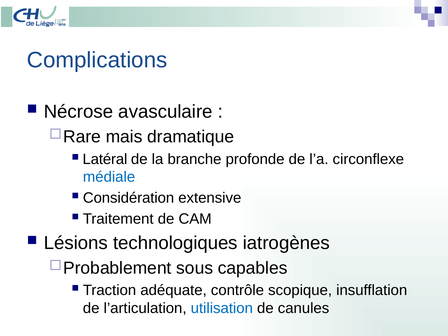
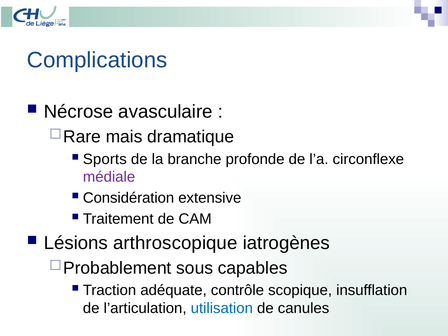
Latéral: Latéral -> Sports (105, 159)
médiale colour: blue -> purple (109, 177)
technologiques: technologiques -> arthroscopique (175, 243)
